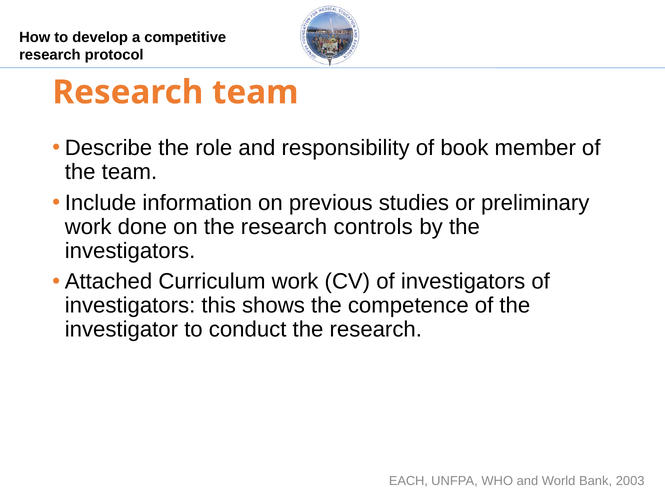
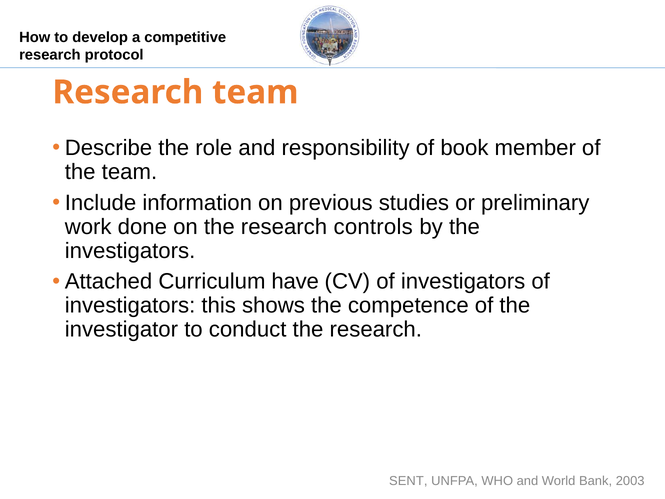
Curriculum work: work -> have (295, 281)
EACH: EACH -> SENT (408, 481)
